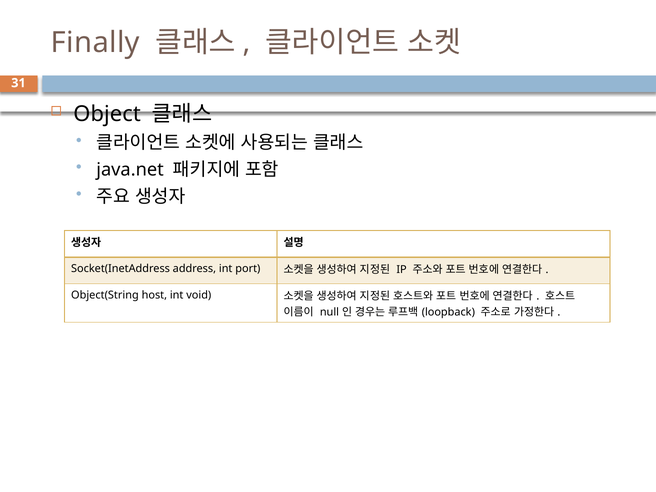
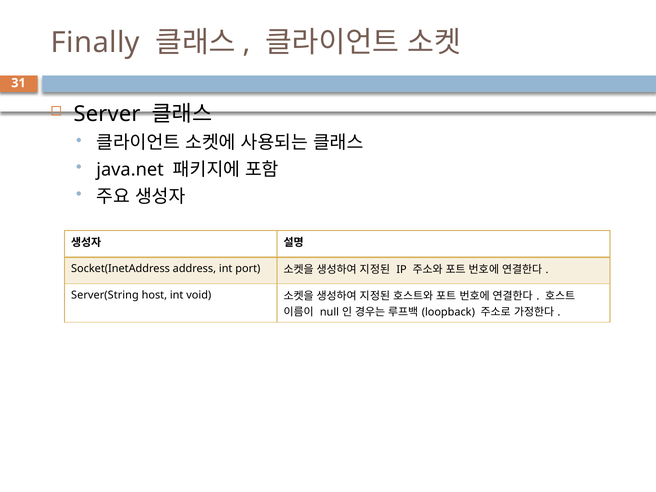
Object: Object -> Server (107, 114)
Object(String: Object(String -> Server(String (105, 295)
